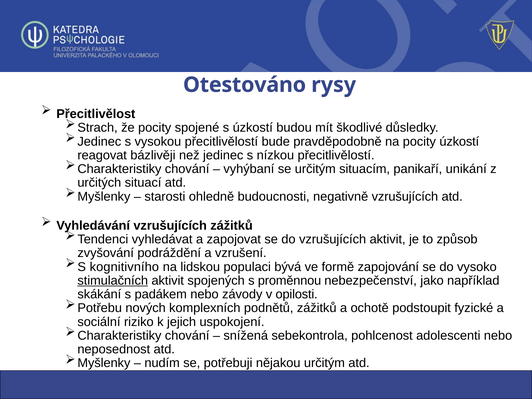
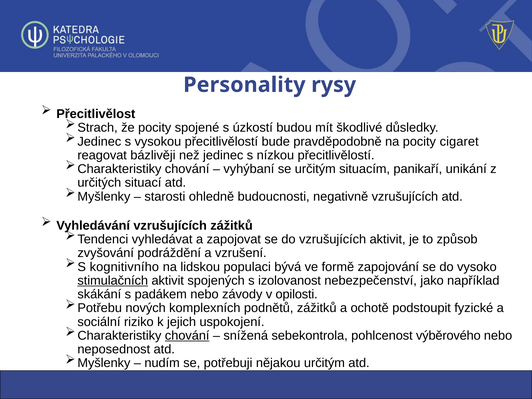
Otestováno: Otestováno -> Personality (244, 85)
pocity úzkostí: úzkostí -> cigaret (459, 141)
proměnnou: proměnnou -> izolovanost (290, 281)
chování underline: none -> present (187, 336)
adolescenti: adolescenti -> výběrového (448, 336)
